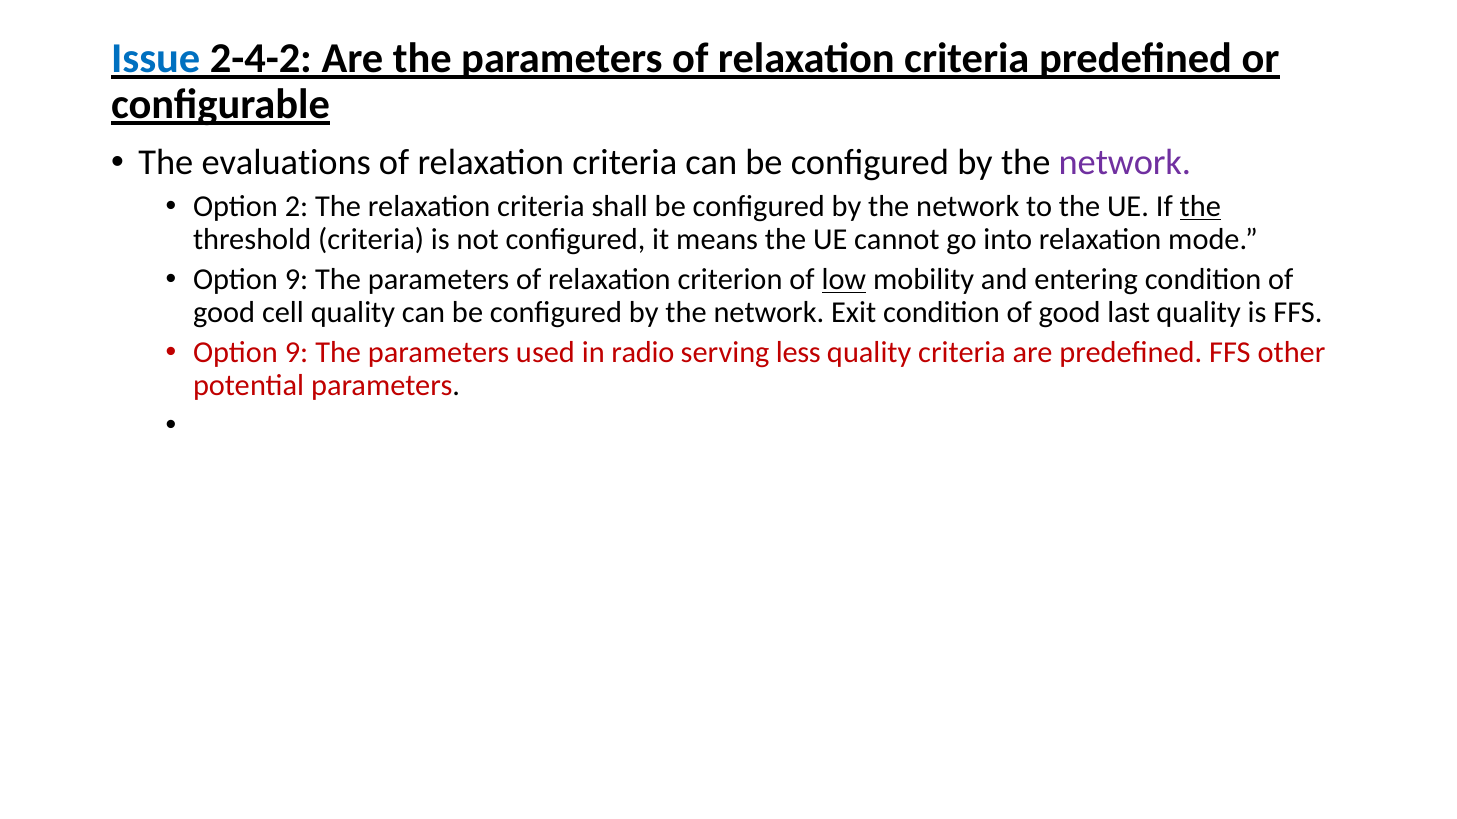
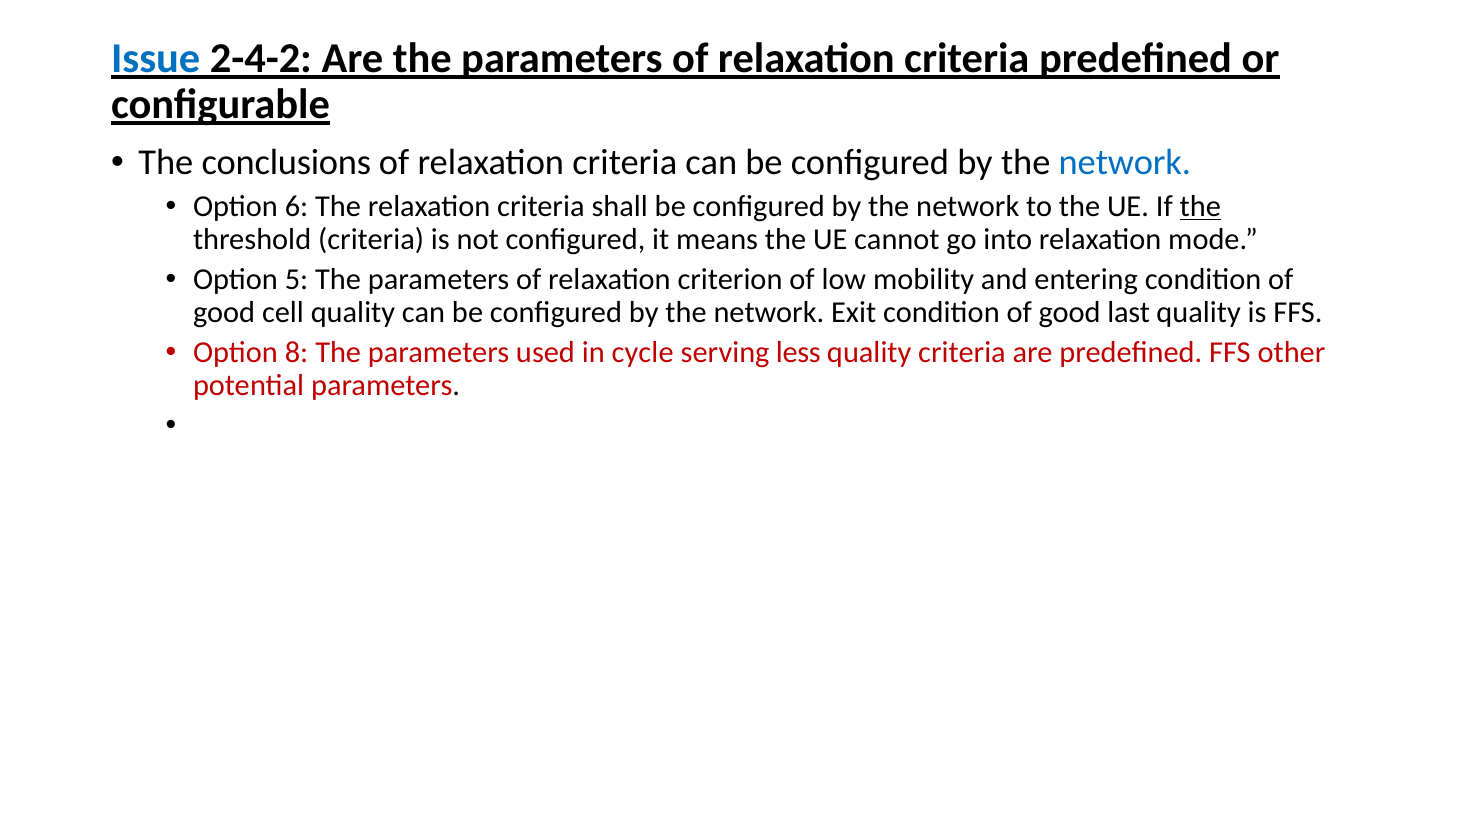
evaluations: evaluations -> conclusions (286, 163)
network colour: purple -> blue (1125, 163)
2: 2 -> 6 (297, 207)
9: 9 -> 5 (297, 280)
low underline: present -> none (844, 280)
9: 9 -> 8 (297, 353)
radio: radio -> cycle (643, 353)
